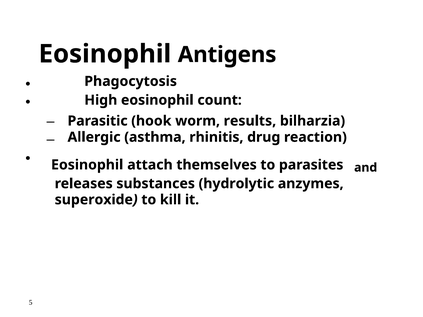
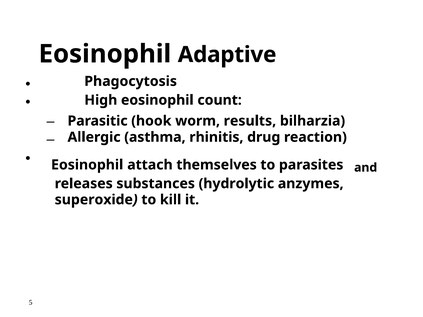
Antigens: Antigens -> Adaptive (227, 55)
